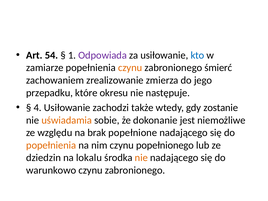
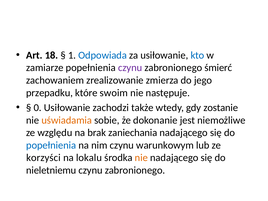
54: 54 -> 18 (51, 55)
Odpowiada colour: purple -> blue (103, 55)
czynu colour: orange -> purple (130, 68)
okresu: okresu -> swoim (114, 93)
4: 4 -> 0 (38, 108)
popełnione: popełnione -> zaniechania (133, 133)
popełnienia colour: orange -> blue (51, 145)
popełnionego: popełnionego -> warunkowym (165, 145)
dziedzin: dziedzin -> korzyści (43, 158)
warunkowo: warunkowo -> nieletniemu (51, 170)
